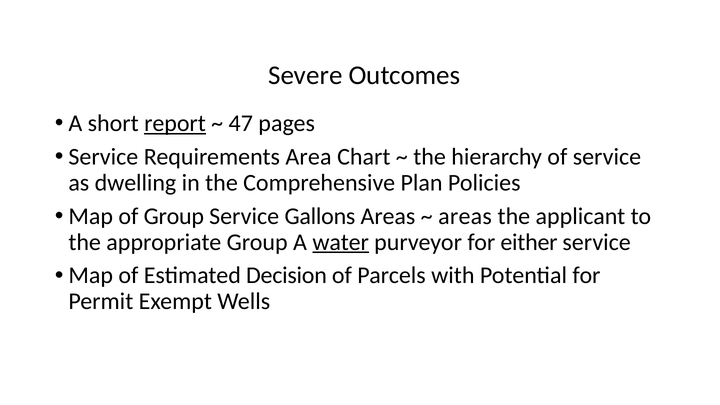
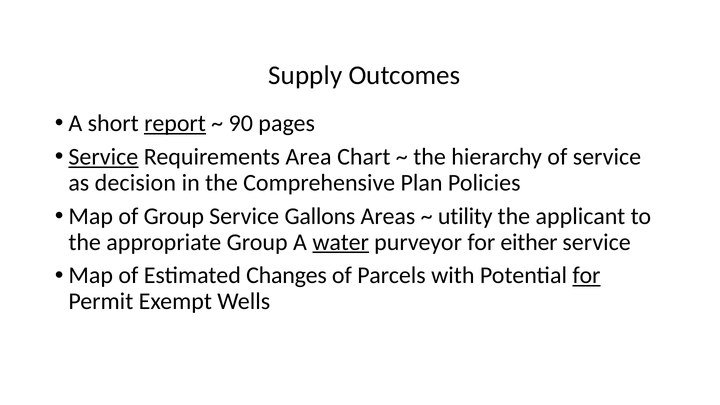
Severe: Severe -> Supply (305, 75)
47: 47 -> 90 (241, 123)
Service underline: none -> present (103, 157)
dwelling: dwelling -> decision (135, 183)
areas: areas -> utility (465, 216)
Decision: Decision -> Changes (286, 276)
for underline: none -> present (586, 276)
